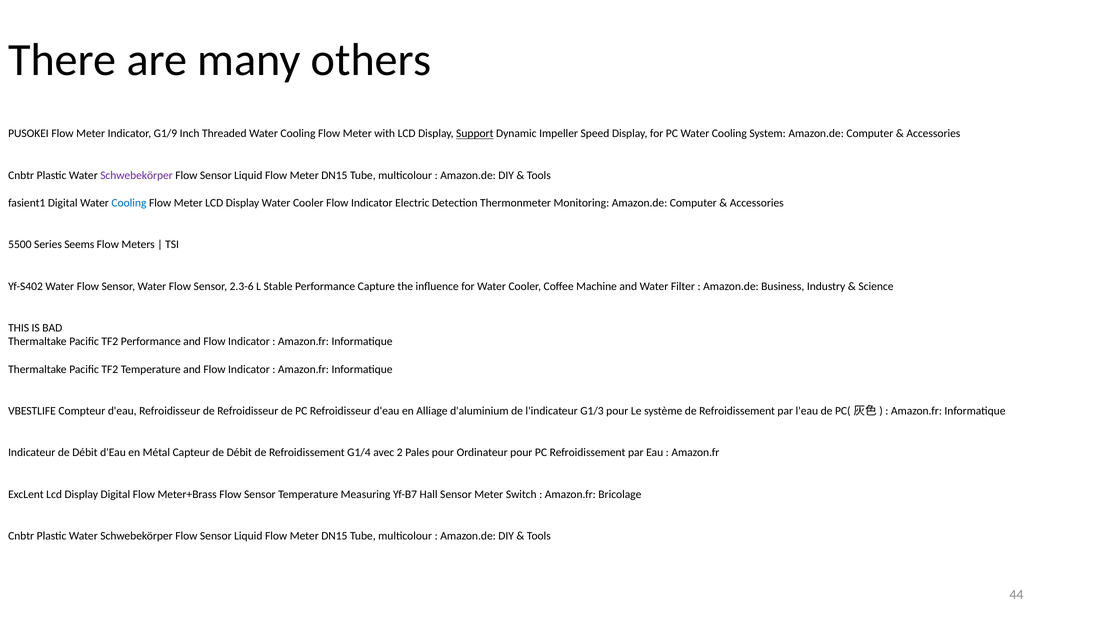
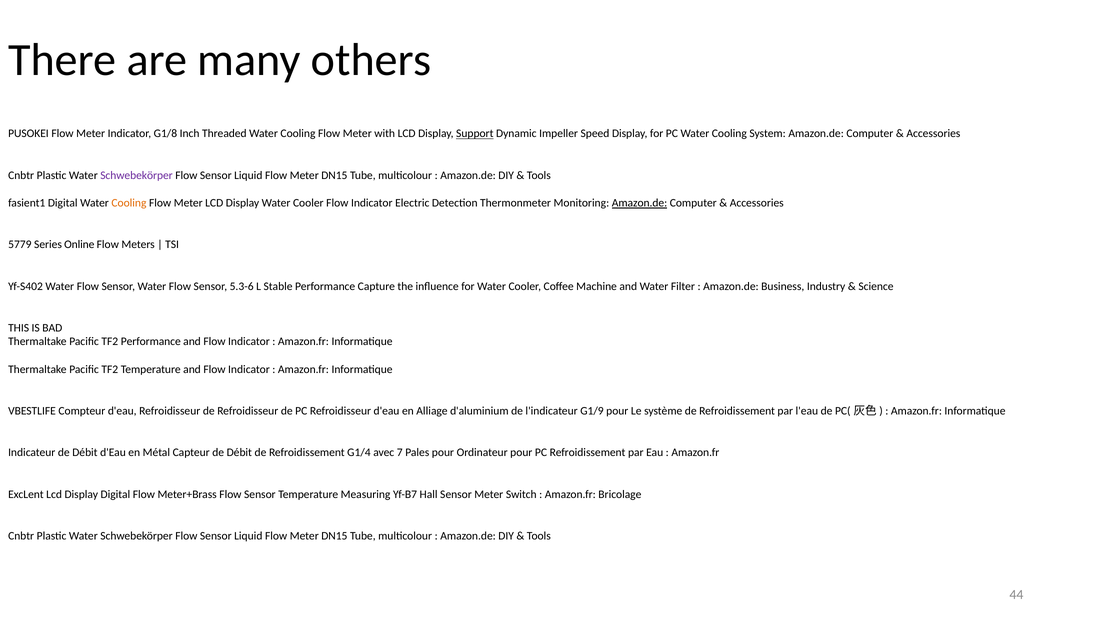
G1/9: G1/9 -> G1/8 (165, 134)
Cooling colour: blue -> orange (129, 203)
Amazon.de underline: none -> present (640, 203)
5500: 5500 -> 5779 (20, 245)
Seems: Seems -> Online (79, 245)
2.3-6: 2.3-6 -> 5.3-6 (242, 286)
G1/3: G1/3 -> G1/9 (592, 411)
2: 2 -> 7 (400, 453)
